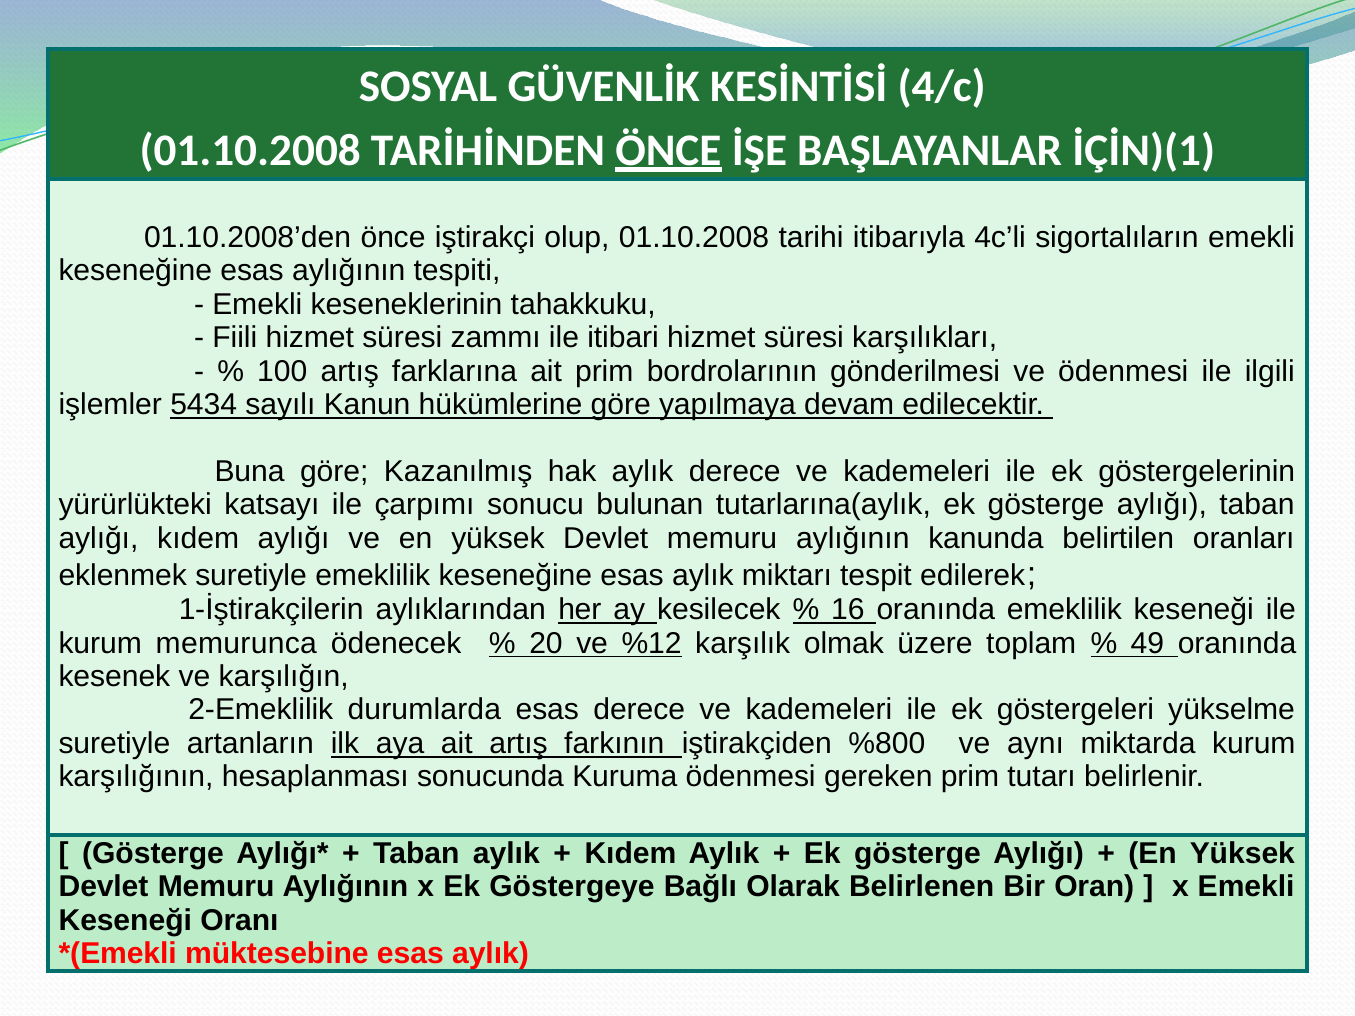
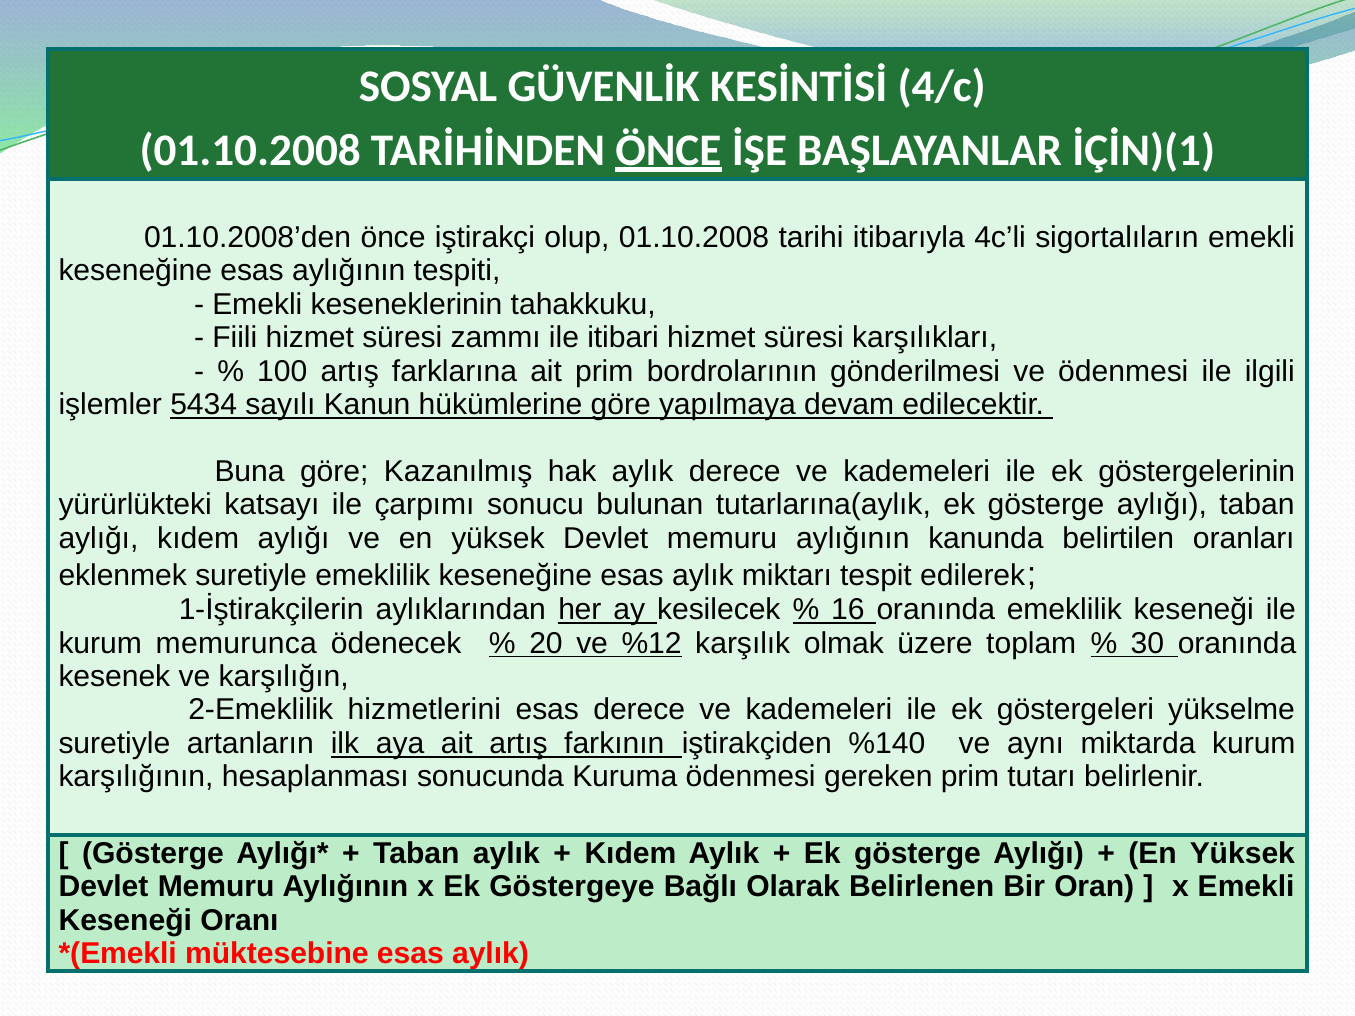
49: 49 -> 30 (1147, 643)
durumlarda: durumlarda -> hizmetlerini (424, 710)
%800: %800 -> %140 (887, 744)
